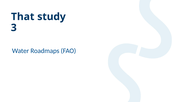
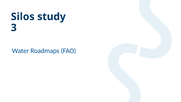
That: That -> Silos (23, 17)
